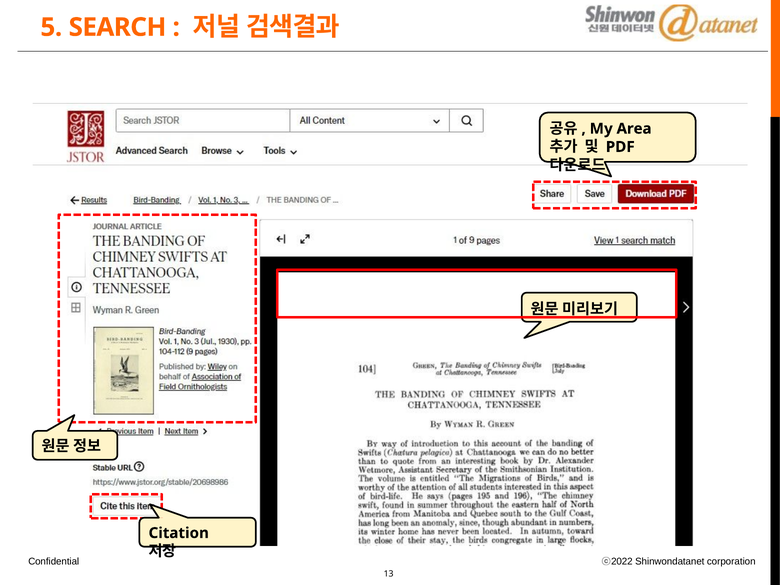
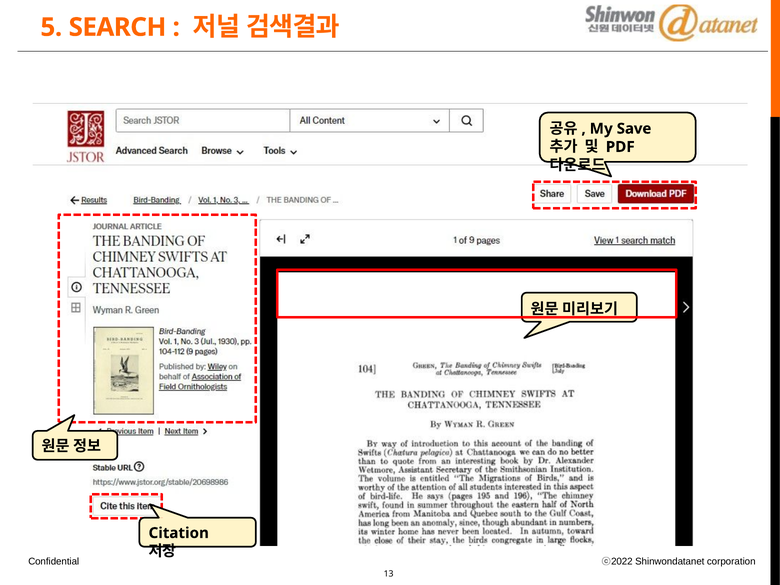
Area: Area -> Save (634, 129)
